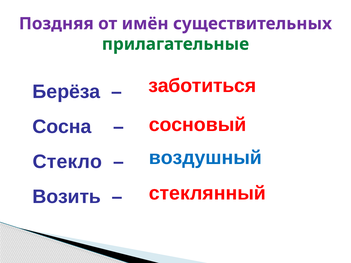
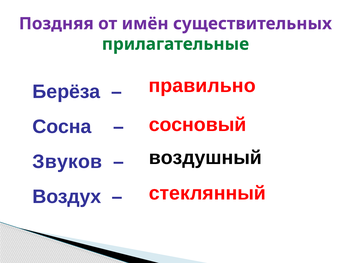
заботиться: заботиться -> правильно (202, 86)
воздушный colour: blue -> black (205, 158)
Стекло: Стекло -> Звуков (67, 162)
Возить: Возить -> Воздух (67, 197)
